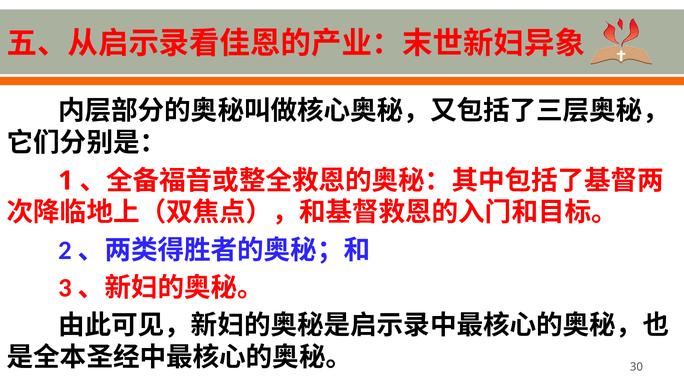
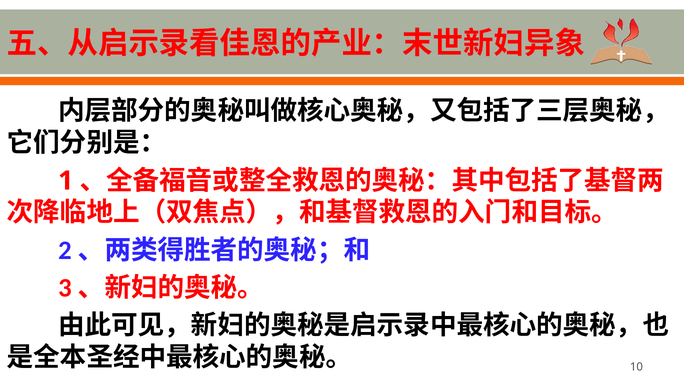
30: 30 -> 10 (636, 367)
